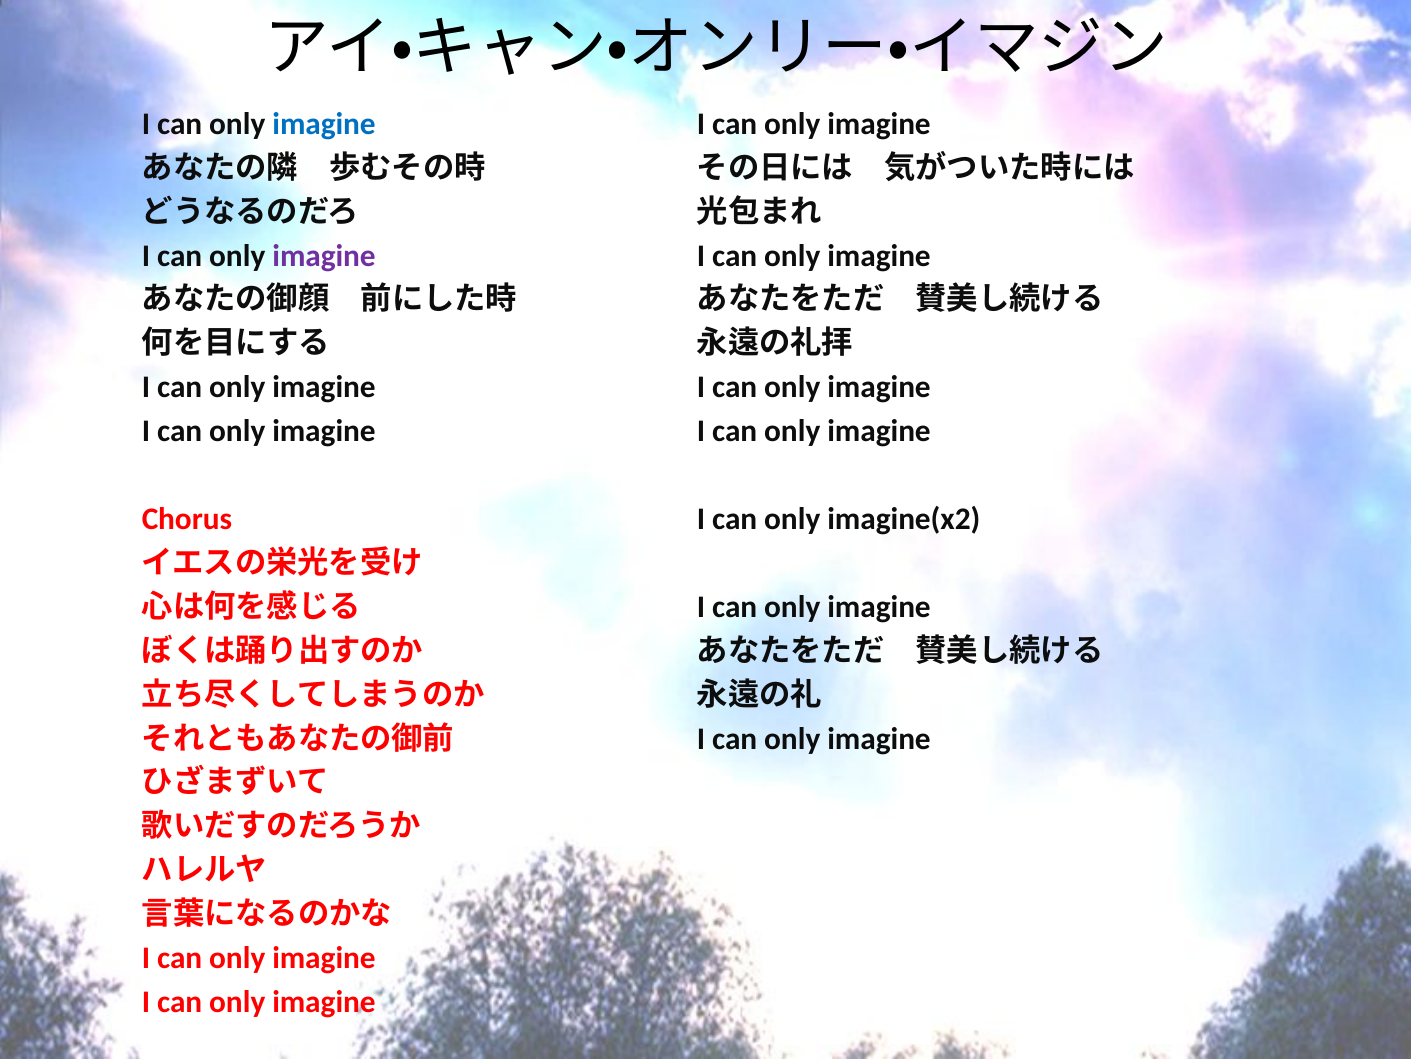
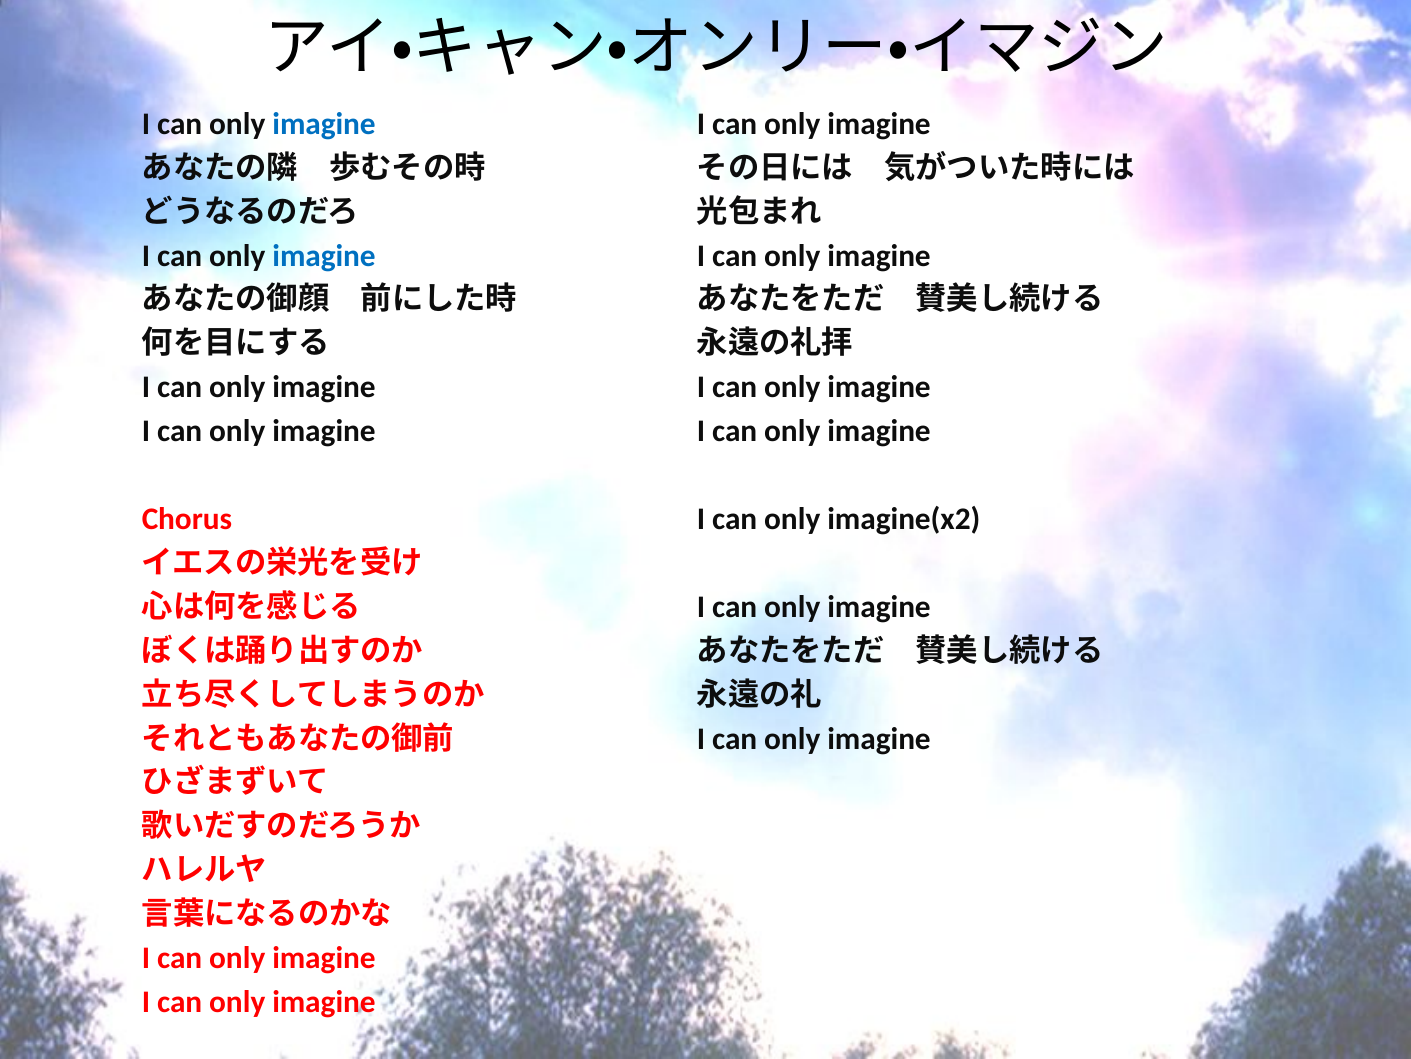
imagine colour: purple -> blue (324, 255)
